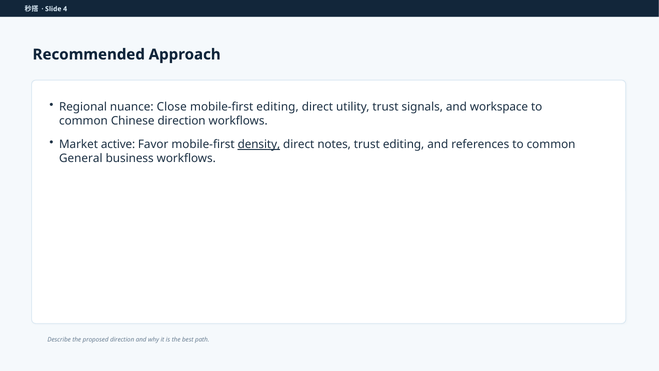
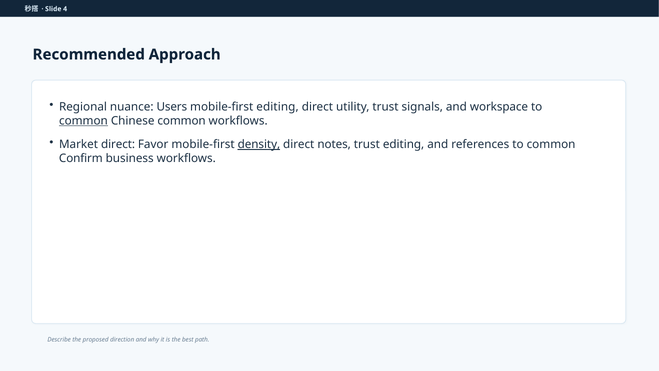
Close: Close -> Users (172, 107)
common underline: none -> present (83, 121)
Chinese direction: direction -> common (182, 121)
Market active: active -> direct (118, 144)
General: General -> Confirm (81, 158)
